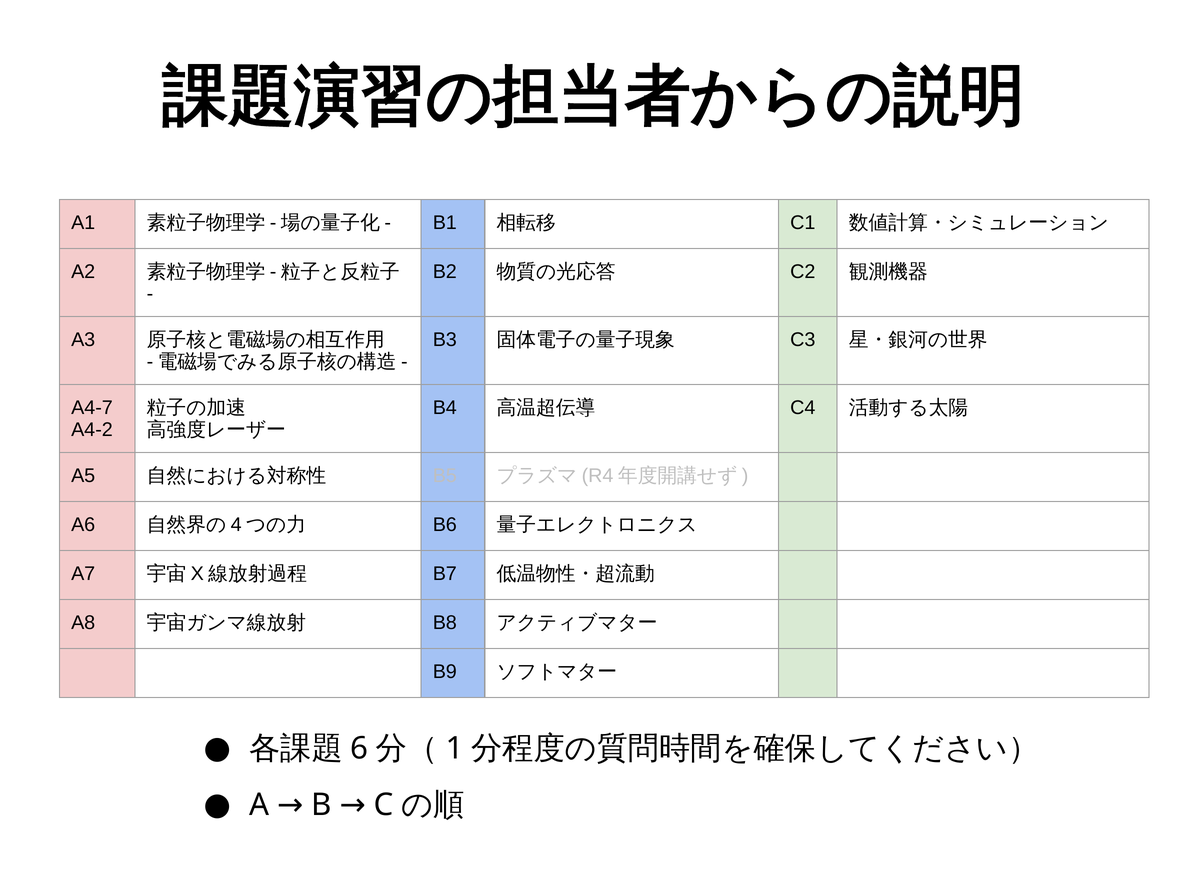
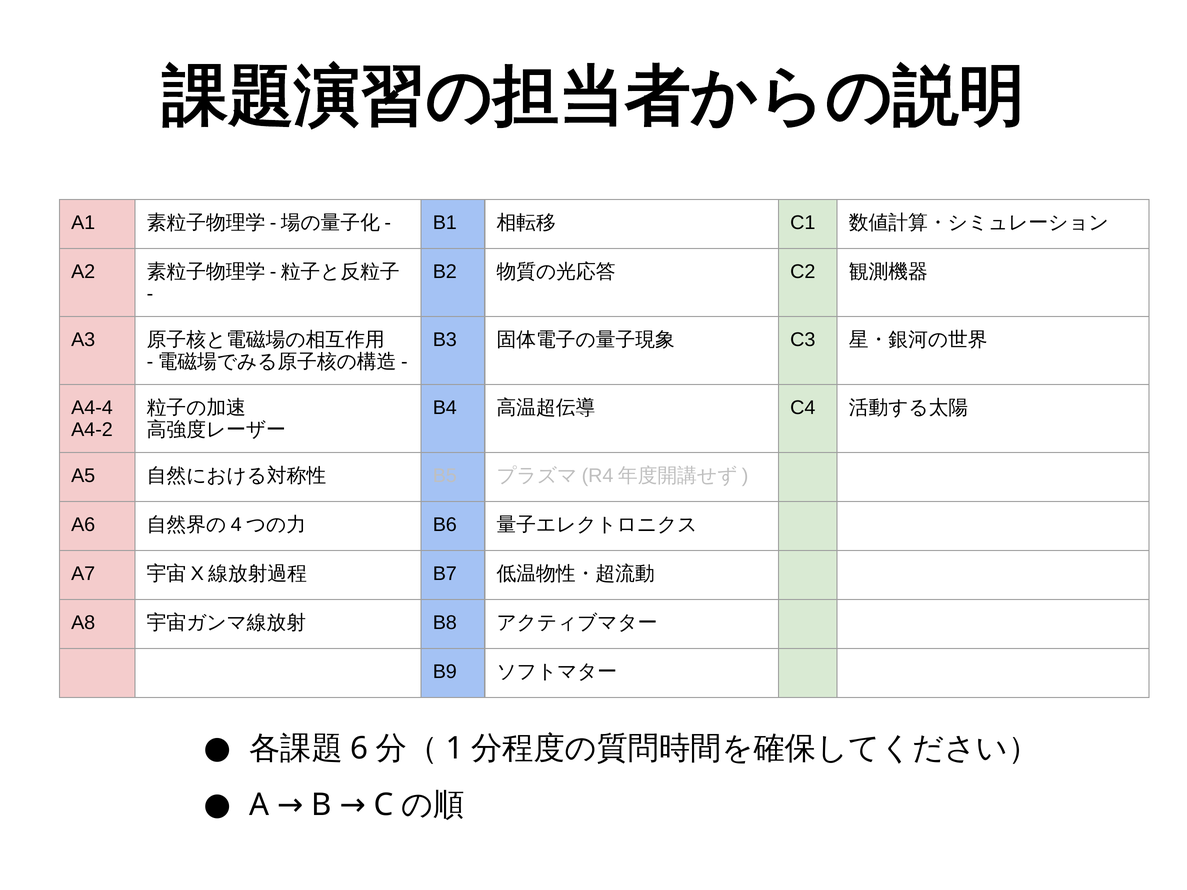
A4-7: A4-7 -> A4-4 (92, 408)
